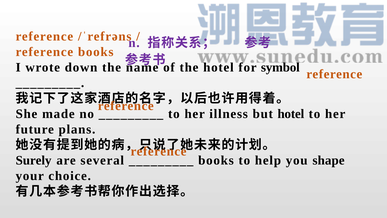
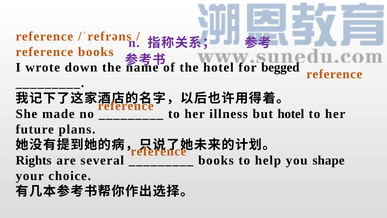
symbol: symbol -> begged (280, 67)
Surely: Surely -> Rights (34, 160)
